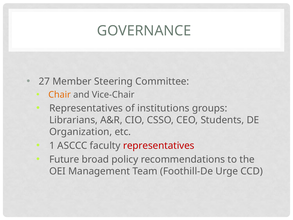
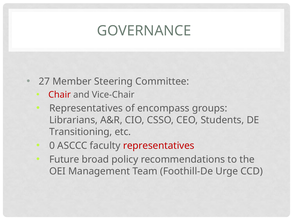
Chair colour: orange -> red (60, 95)
institutions: institutions -> encompass (163, 108)
Organization: Organization -> Transitioning (81, 132)
1: 1 -> 0 (52, 145)
